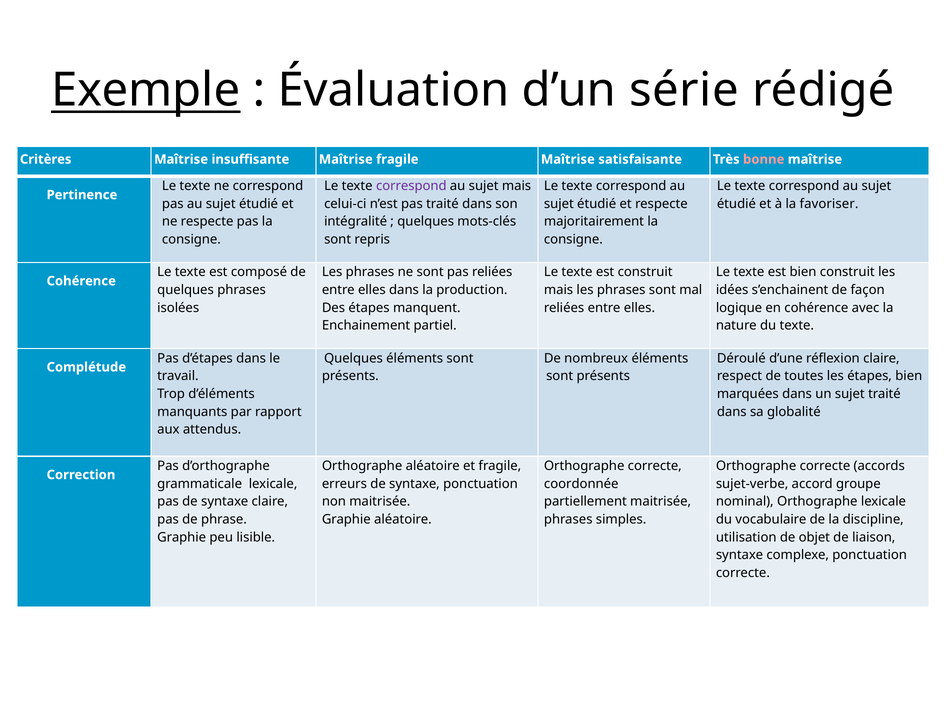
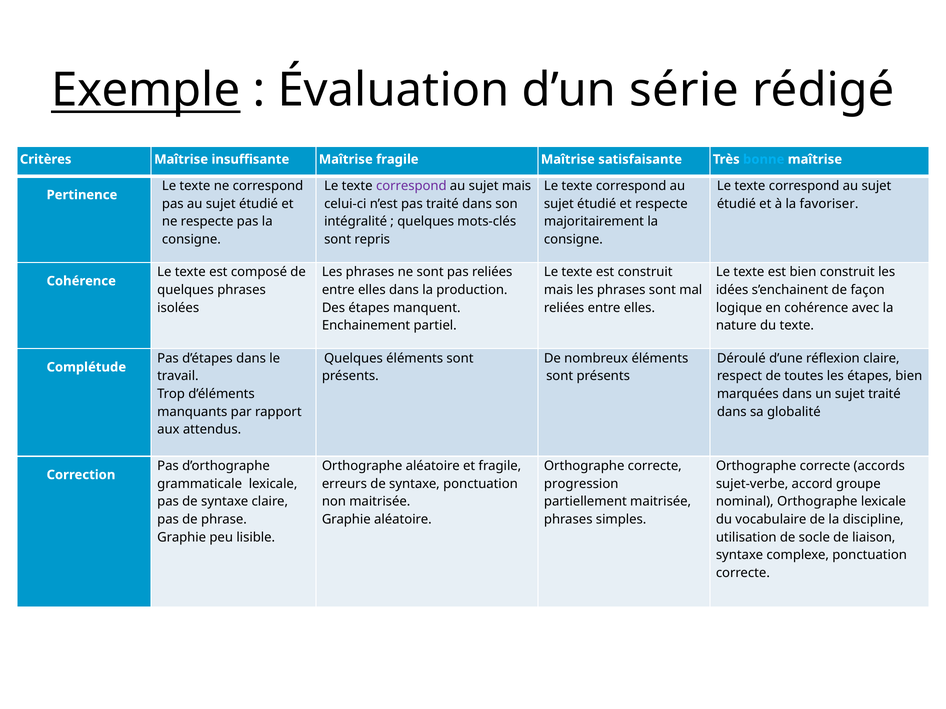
bonne colour: pink -> light blue (764, 159)
coordonnée: coordonnée -> progression (581, 484)
objet: objet -> socle (814, 538)
